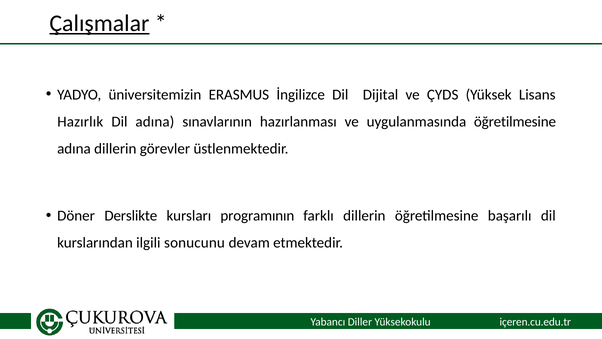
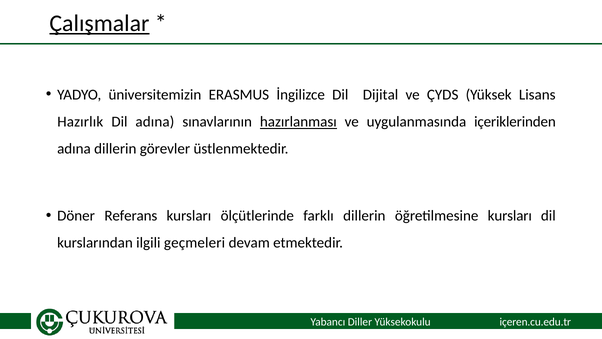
hazırlanması underline: none -> present (298, 122)
uygulanmasında öğretilmesine: öğretilmesine -> içeriklerinden (515, 122)
Derslikte: Derslikte -> Referans (131, 216)
programının: programının -> ölçütlerinde (257, 216)
öğretilmesine başarılı: başarılı -> kursları (510, 216)
sonucunu: sonucunu -> geçmeleri (195, 243)
